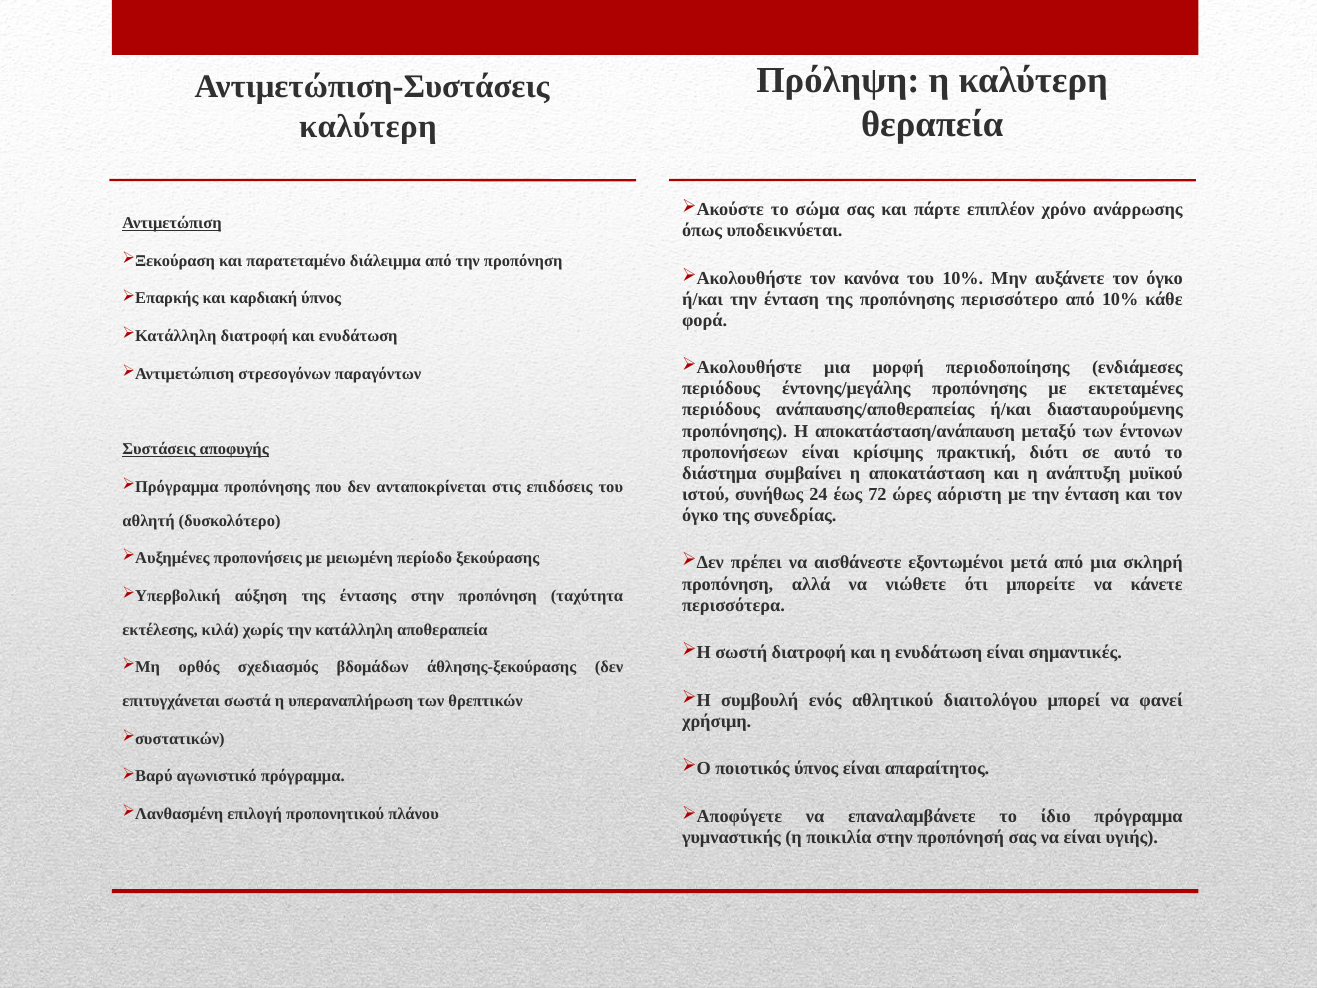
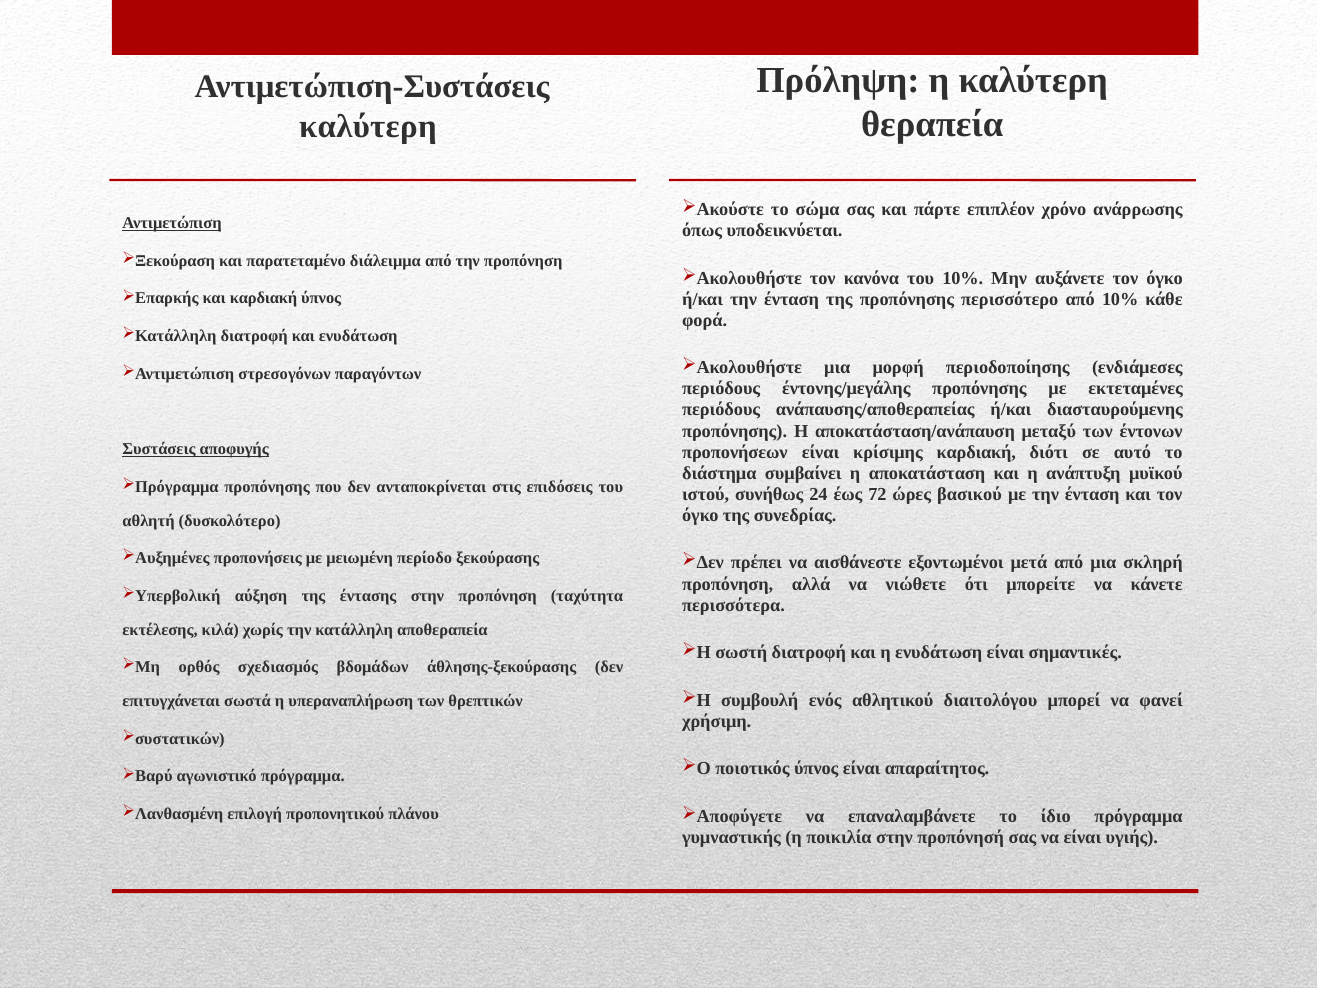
κρίσιμης πρακτική: πρακτική -> καρδιακή (976, 452)
αόριστη: αόριστη -> βασικού (970, 494)
